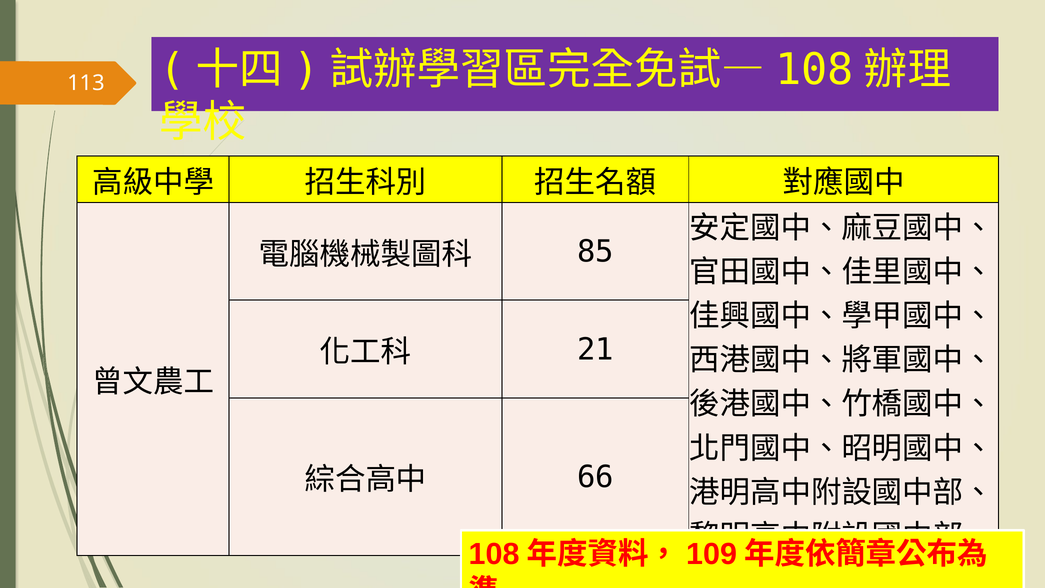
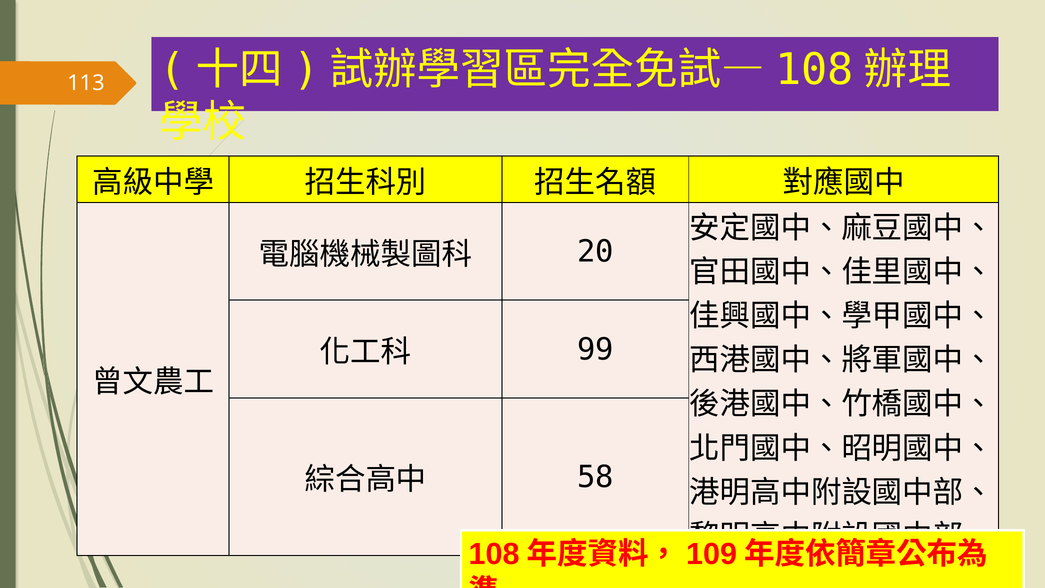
85: 85 -> 20 (595, 252)
21: 21 -> 99 (595, 349)
66: 66 -> 58 (595, 477)
